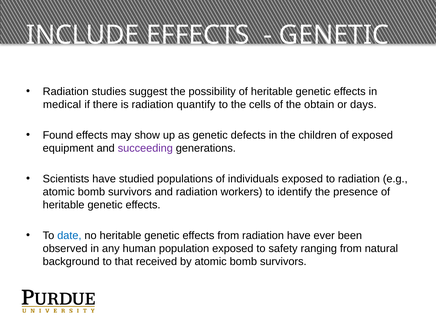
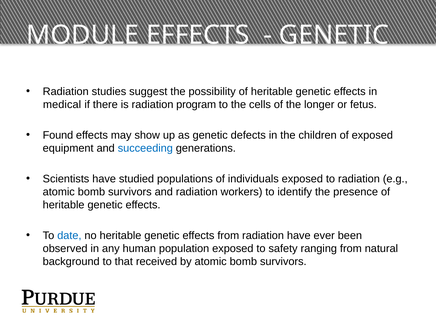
INCLUDE: INCLUDE -> MODULE (83, 35)
quantify: quantify -> program (196, 105)
obtain: obtain -> longer (319, 105)
days: days -> fetus (363, 105)
succeeding colour: purple -> blue (145, 148)
